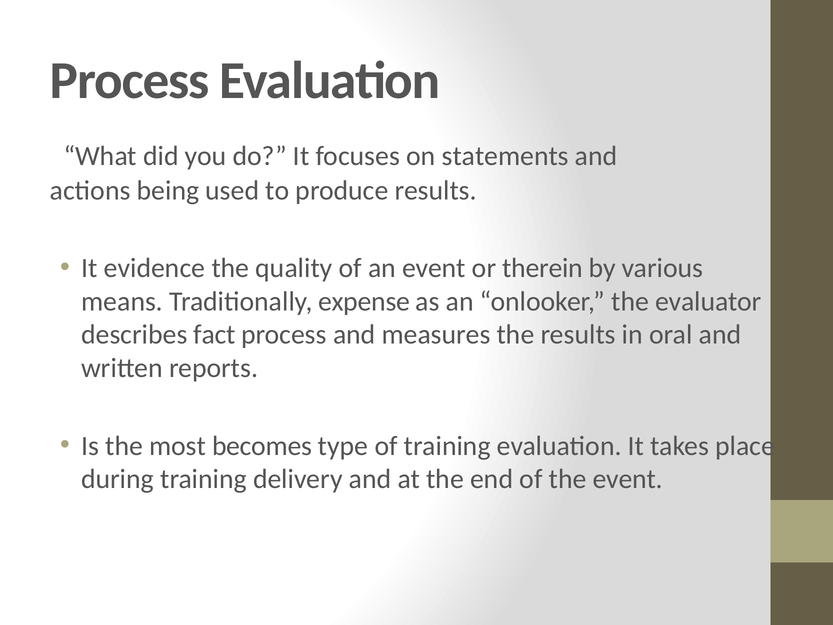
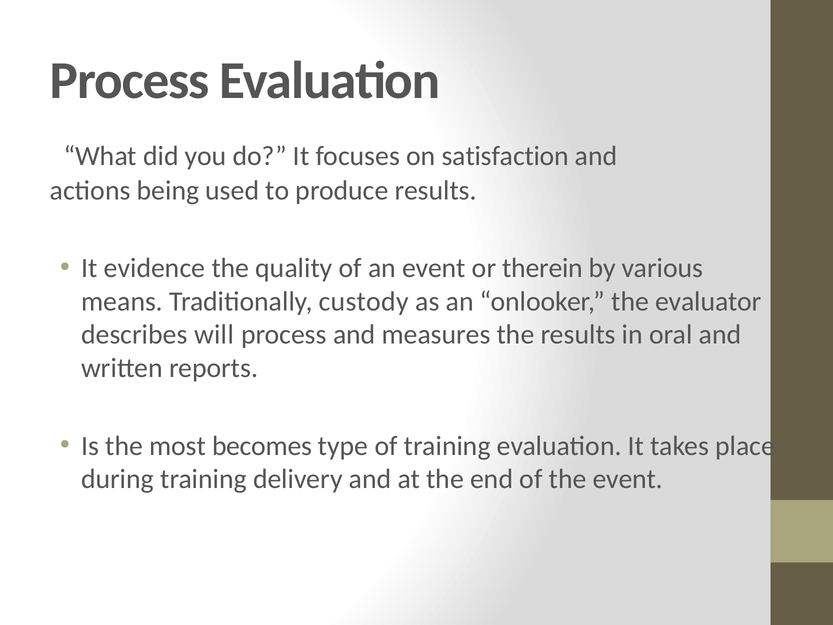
statements: statements -> satisfaction (505, 156)
expense: expense -> custody (364, 301)
fact: fact -> will (214, 335)
